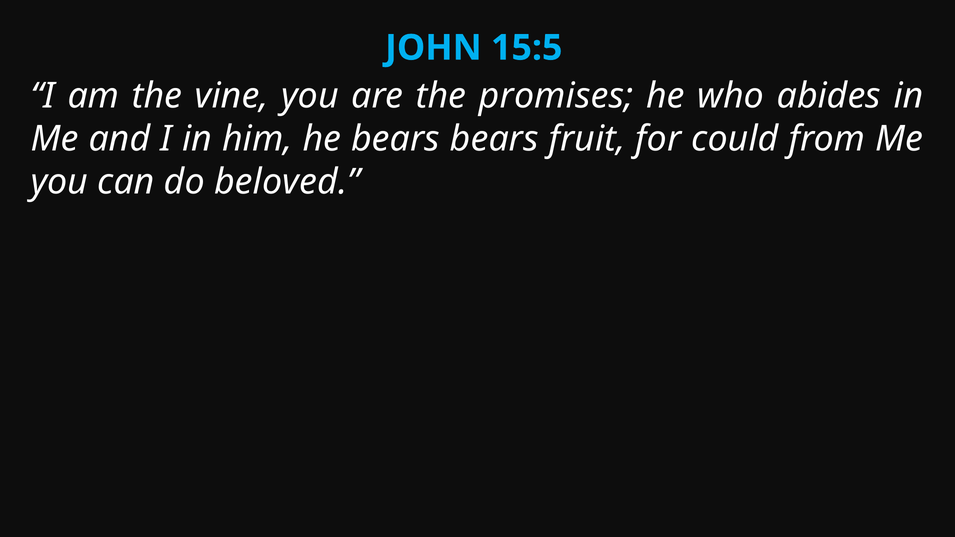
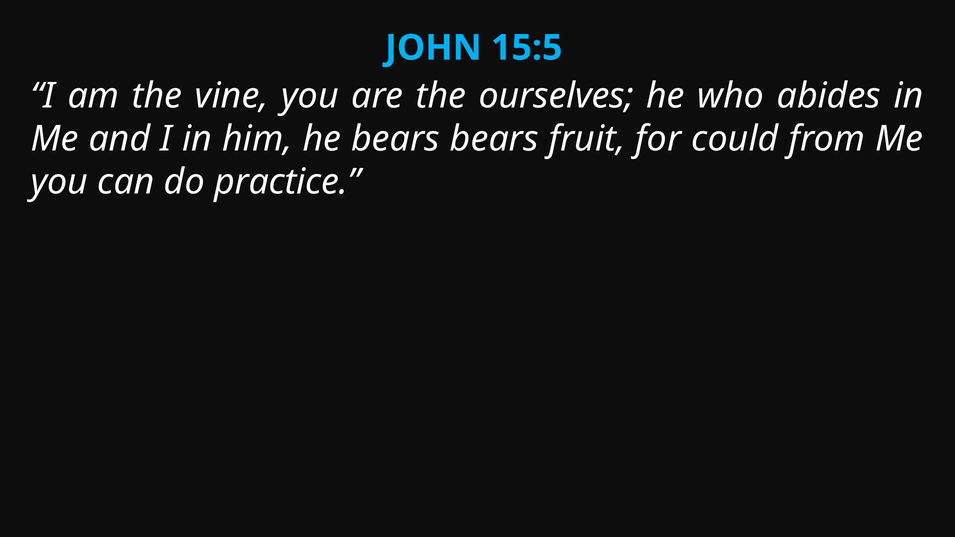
promises: promises -> ourselves (556, 96)
beloved: beloved -> practice (287, 182)
